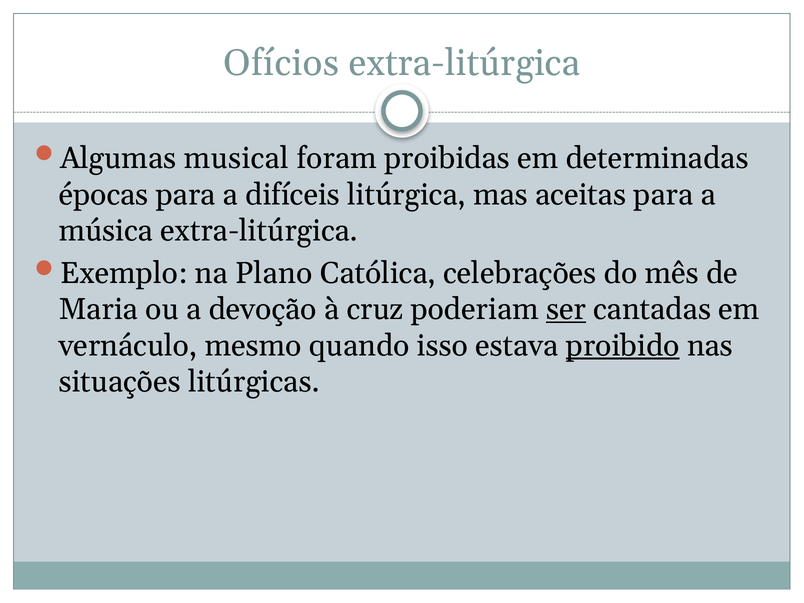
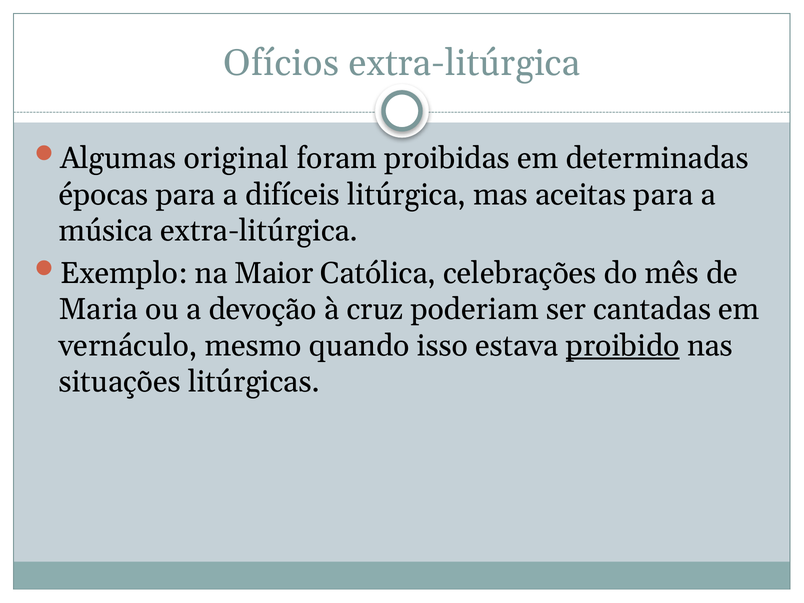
musical: musical -> original (236, 158)
Plano: Plano -> Maior (274, 273)
ser underline: present -> none (566, 309)
